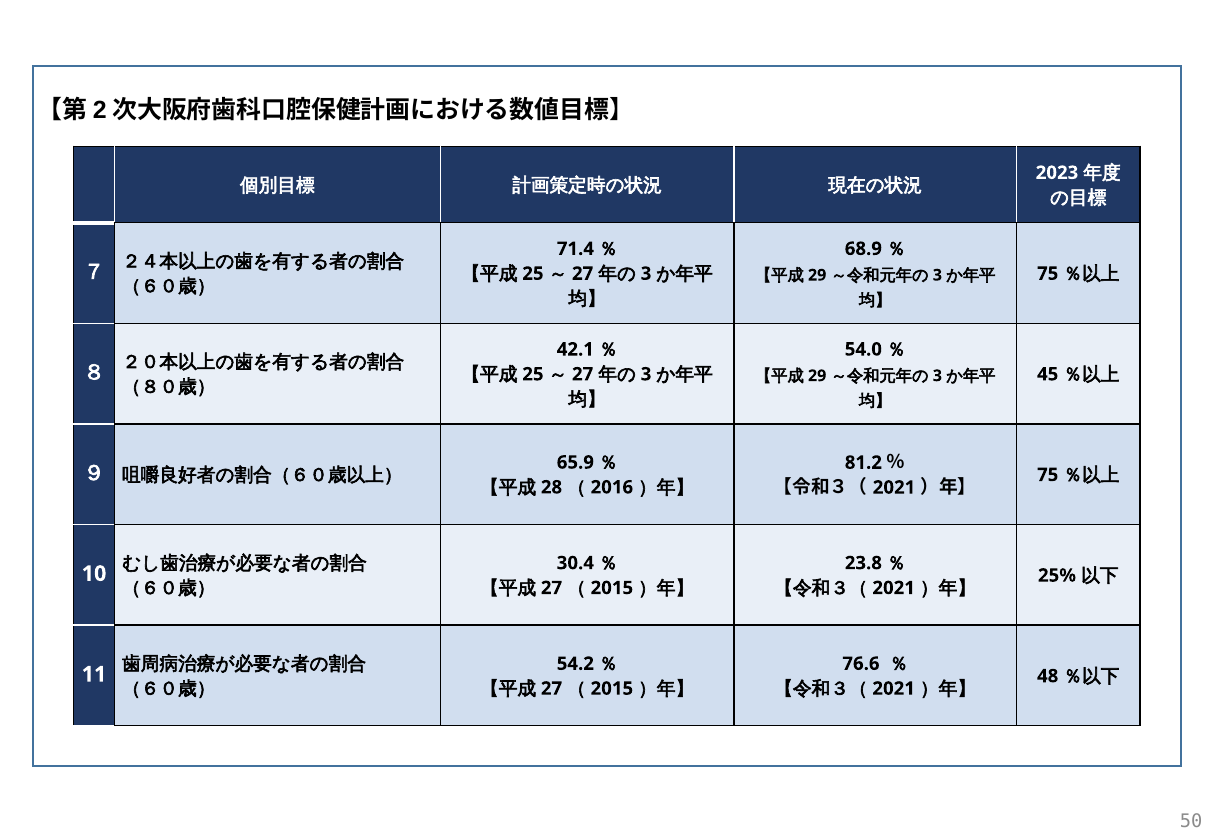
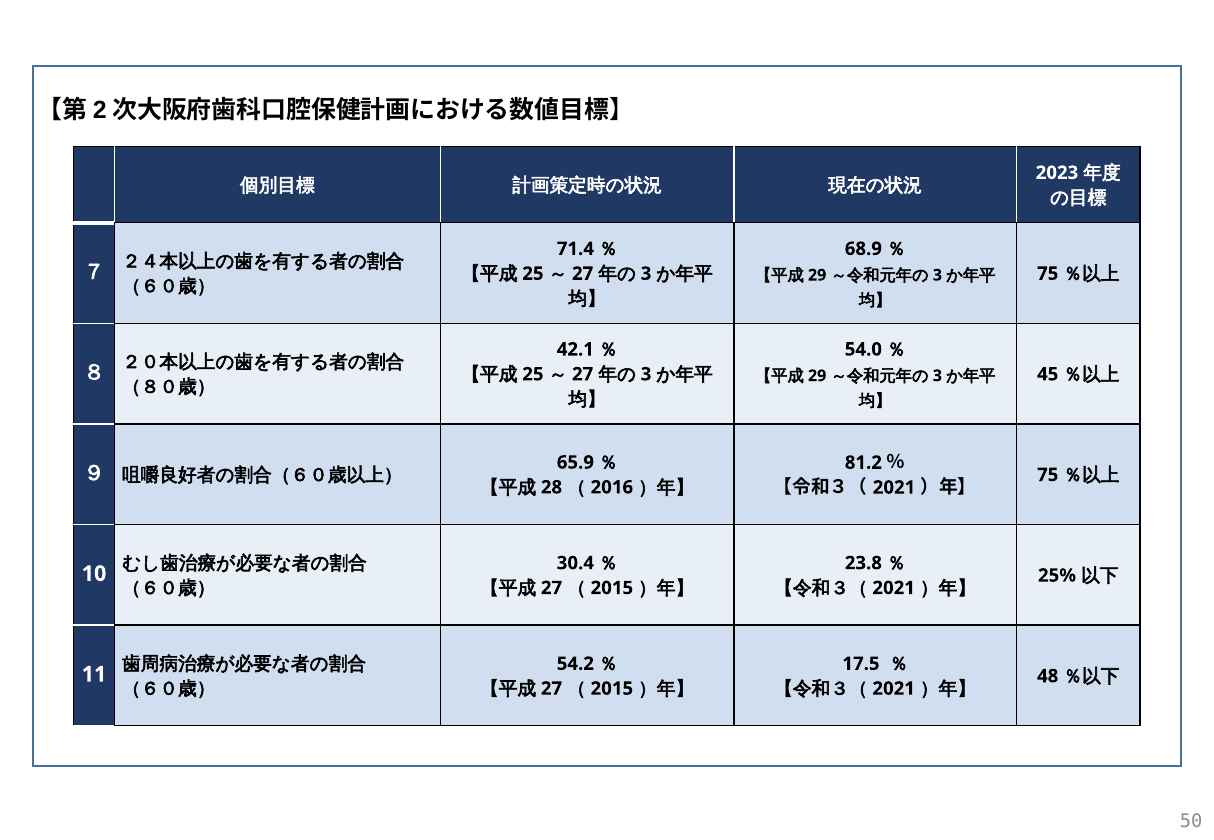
76.6: 76.6 -> 17.5 (861, 664)
